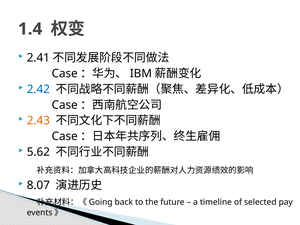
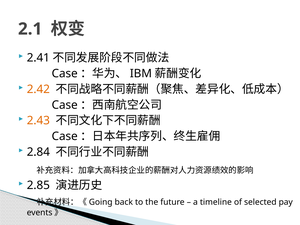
1.4: 1.4 -> 2.1 (30, 29)
2.42 colour: blue -> orange (38, 89)
5.62: 5.62 -> 2.84 (38, 152)
8.07: 8.07 -> 2.85 (38, 185)
